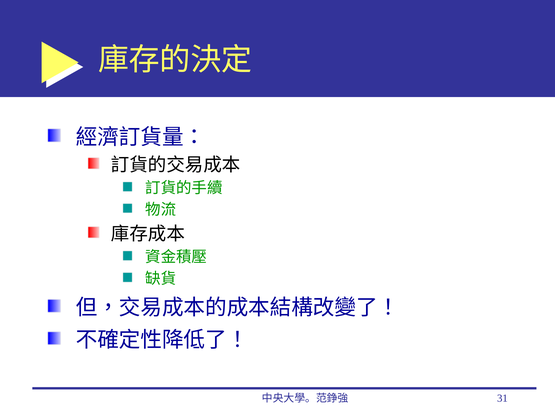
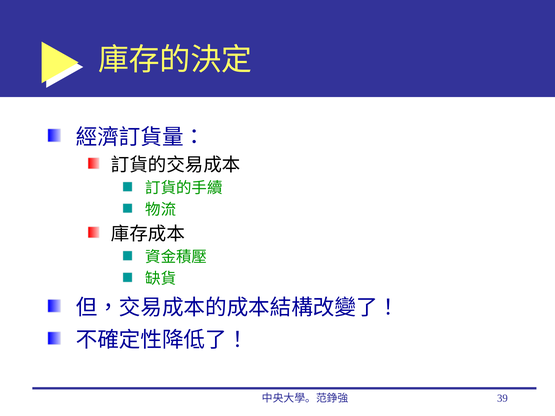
31: 31 -> 39 (502, 399)
